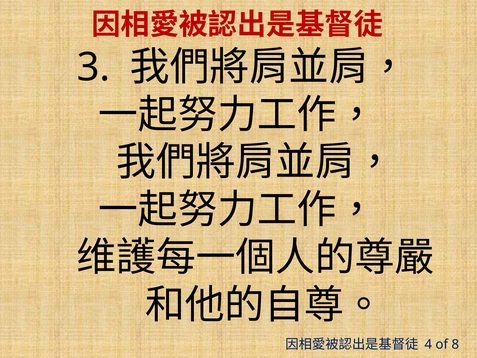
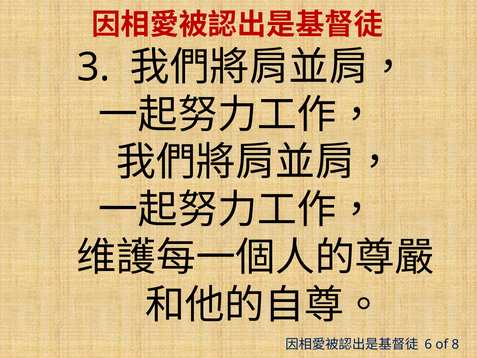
4: 4 -> 6 (428, 344)
